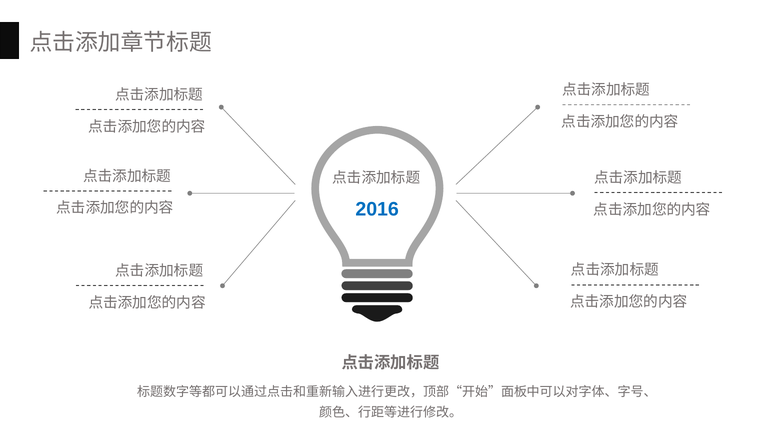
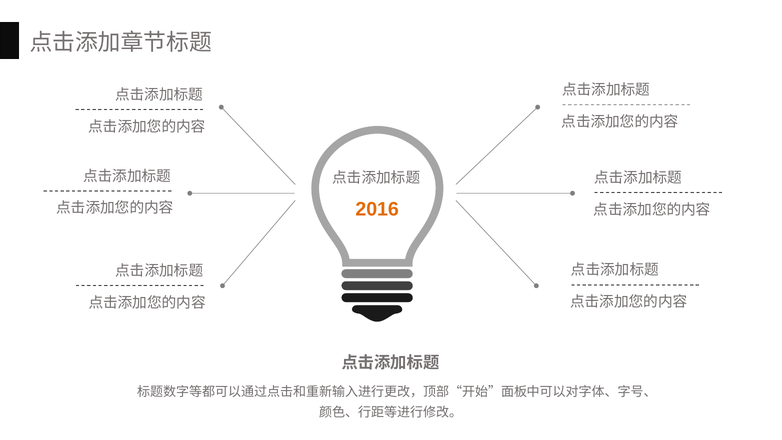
2016 colour: blue -> orange (377, 209)
